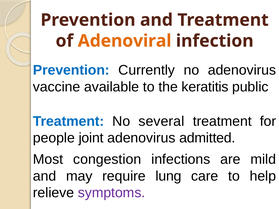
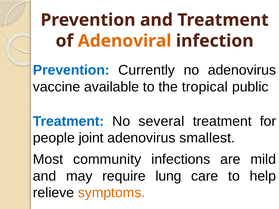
keratitis: keratitis -> tropical (205, 87)
admitted: admitted -> smallest (207, 138)
congestion: congestion -> community (107, 160)
symptoms colour: purple -> orange (112, 193)
